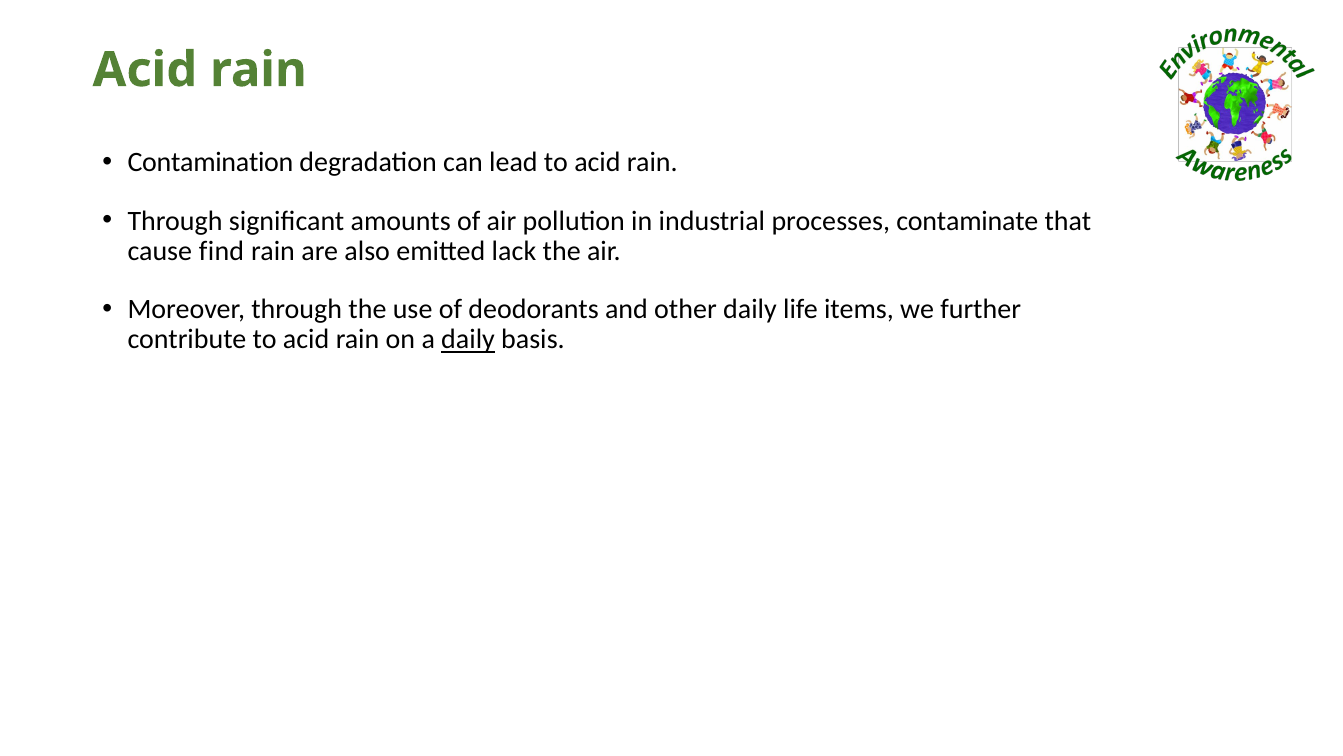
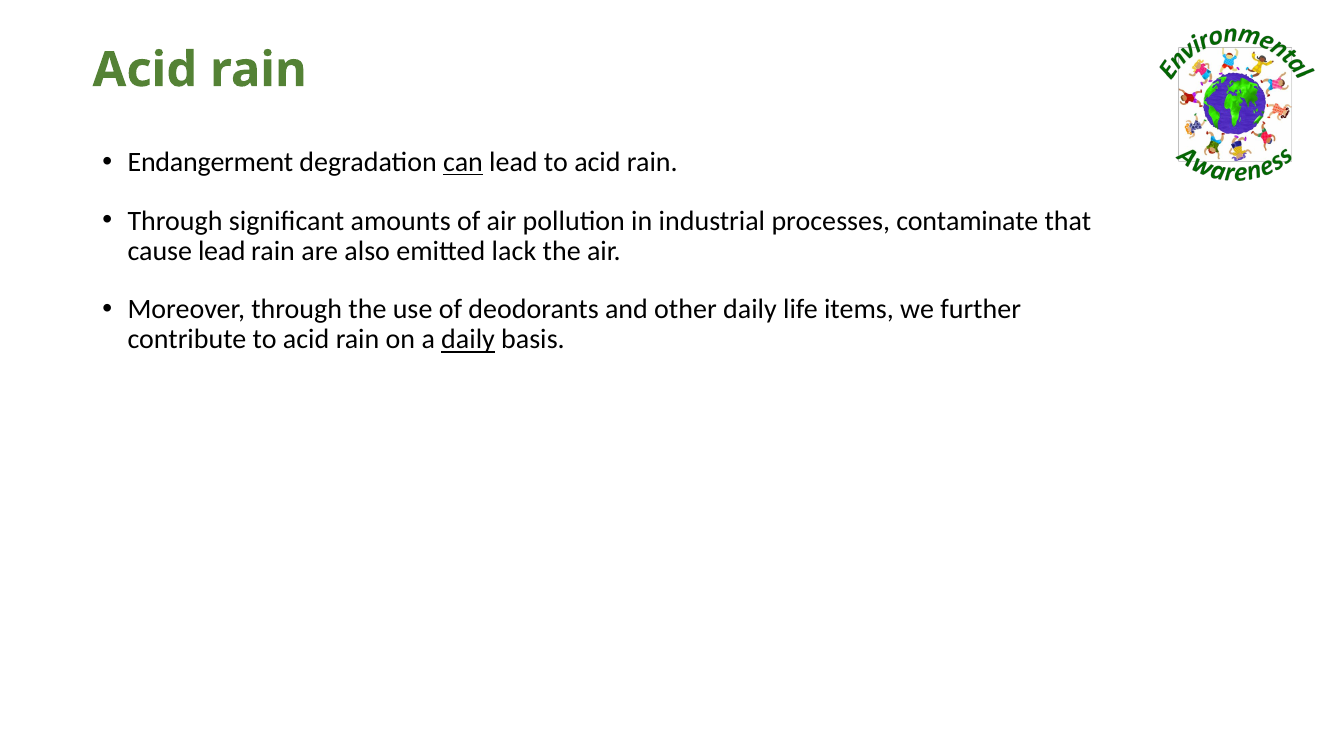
Contamination: Contamination -> Endangerment (210, 162)
can underline: none -> present (463, 162)
cause find: find -> lead (222, 251)
